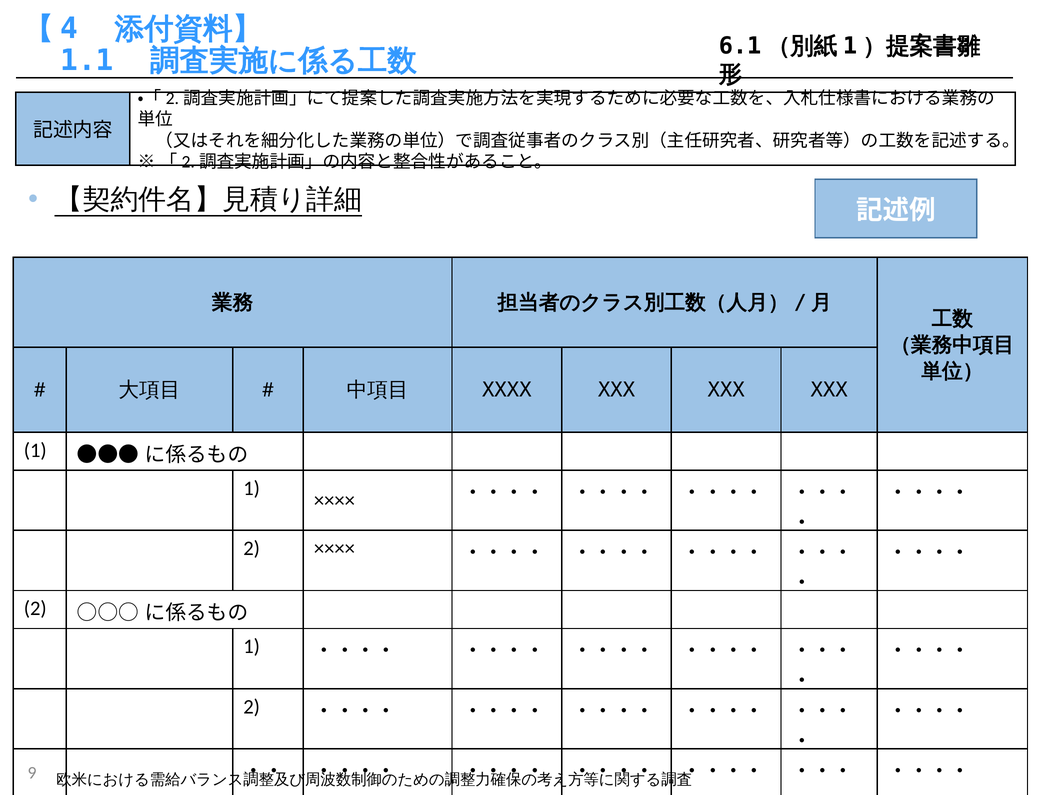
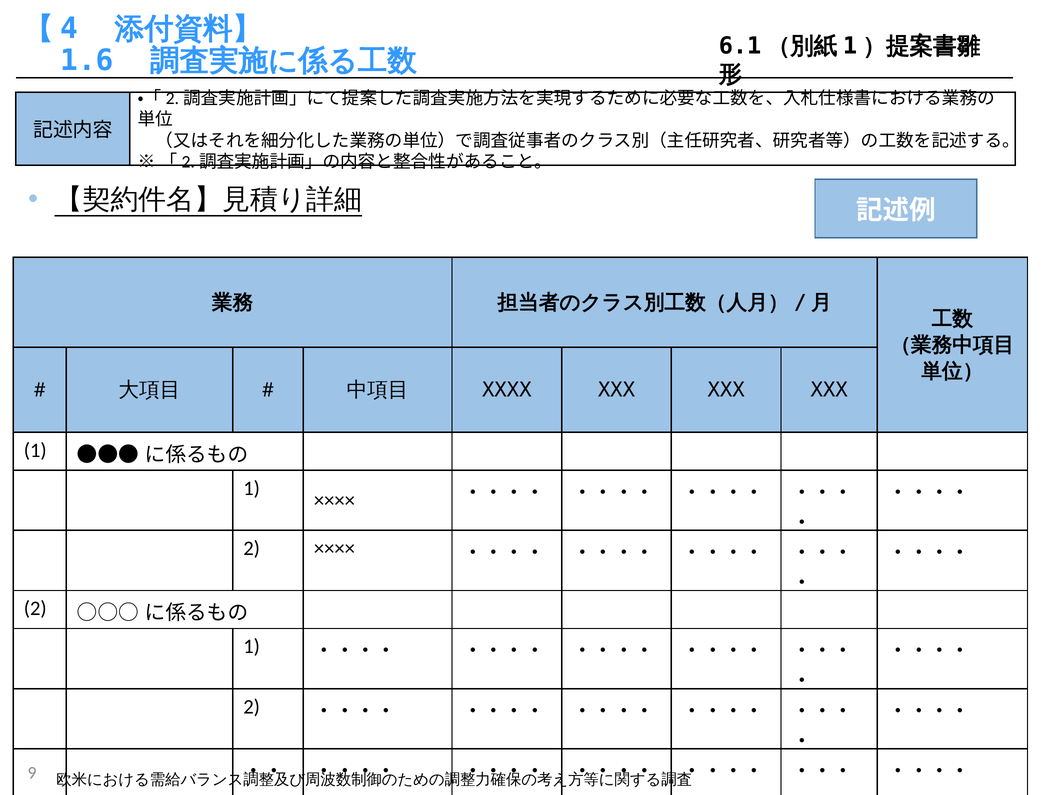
1.1: 1.1 -> 1.6 (87, 61)
